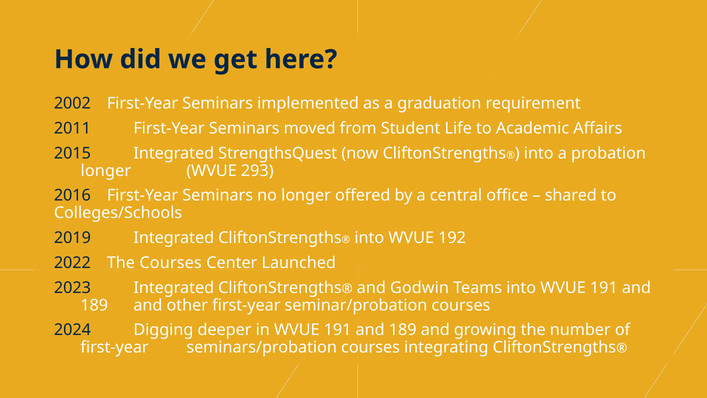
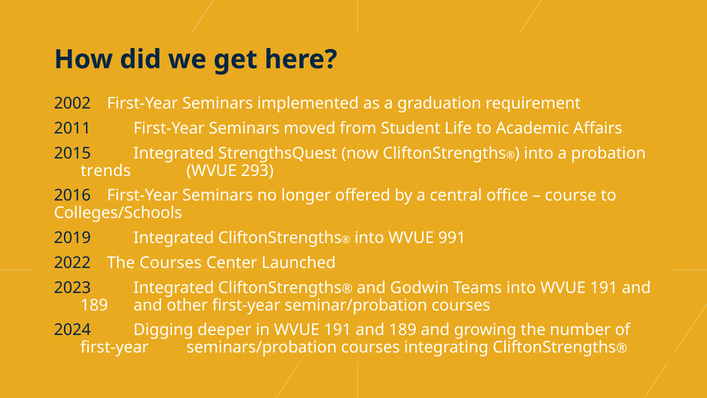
longer: longer -> trends (106, 171)
shared: shared -> course (571, 195)
192: 192 -> 991 (452, 238)
